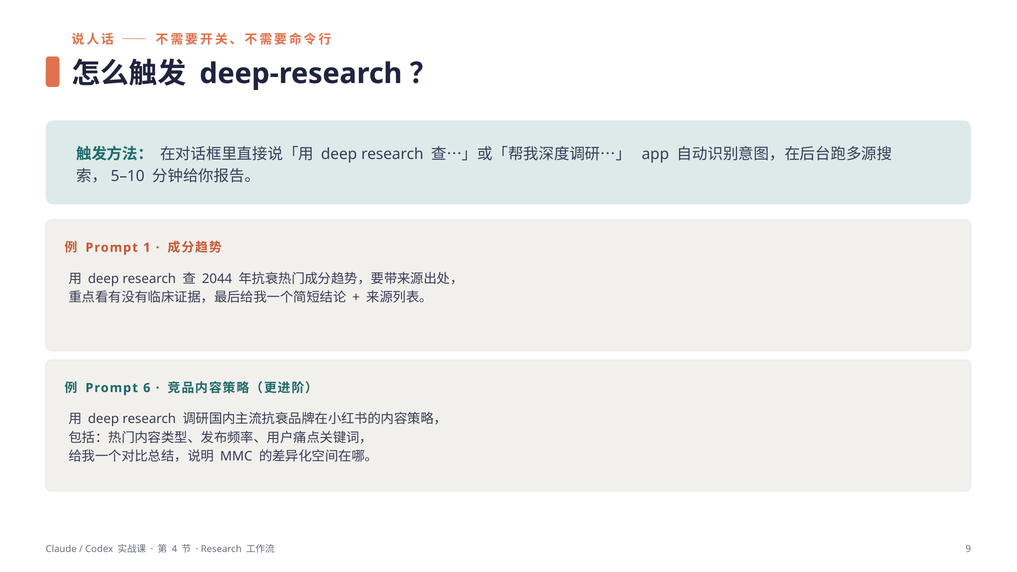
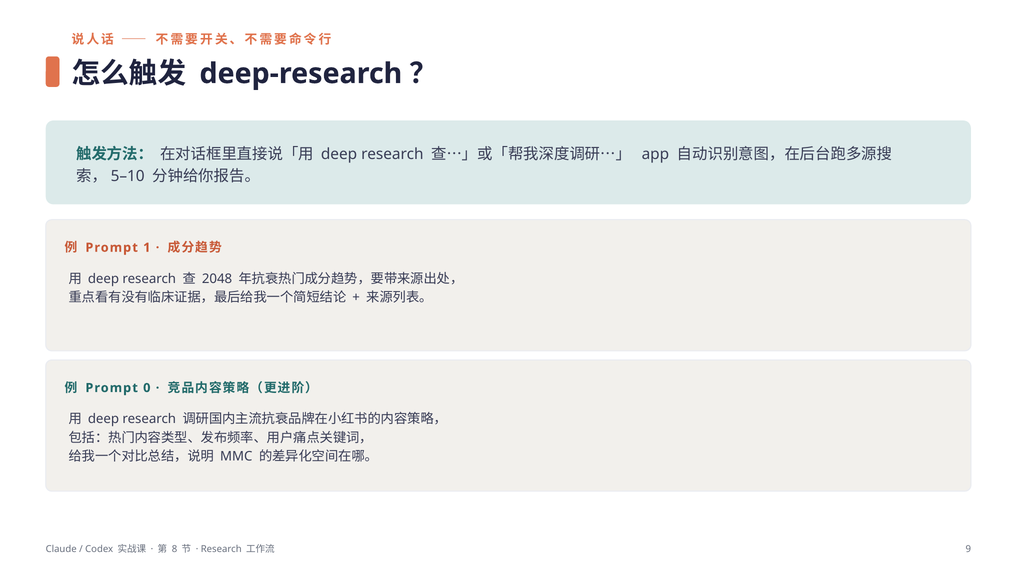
2044: 2044 -> 2048 (217, 279)
6: 6 -> 0 (147, 388)
4: 4 -> 8 (175, 549)
